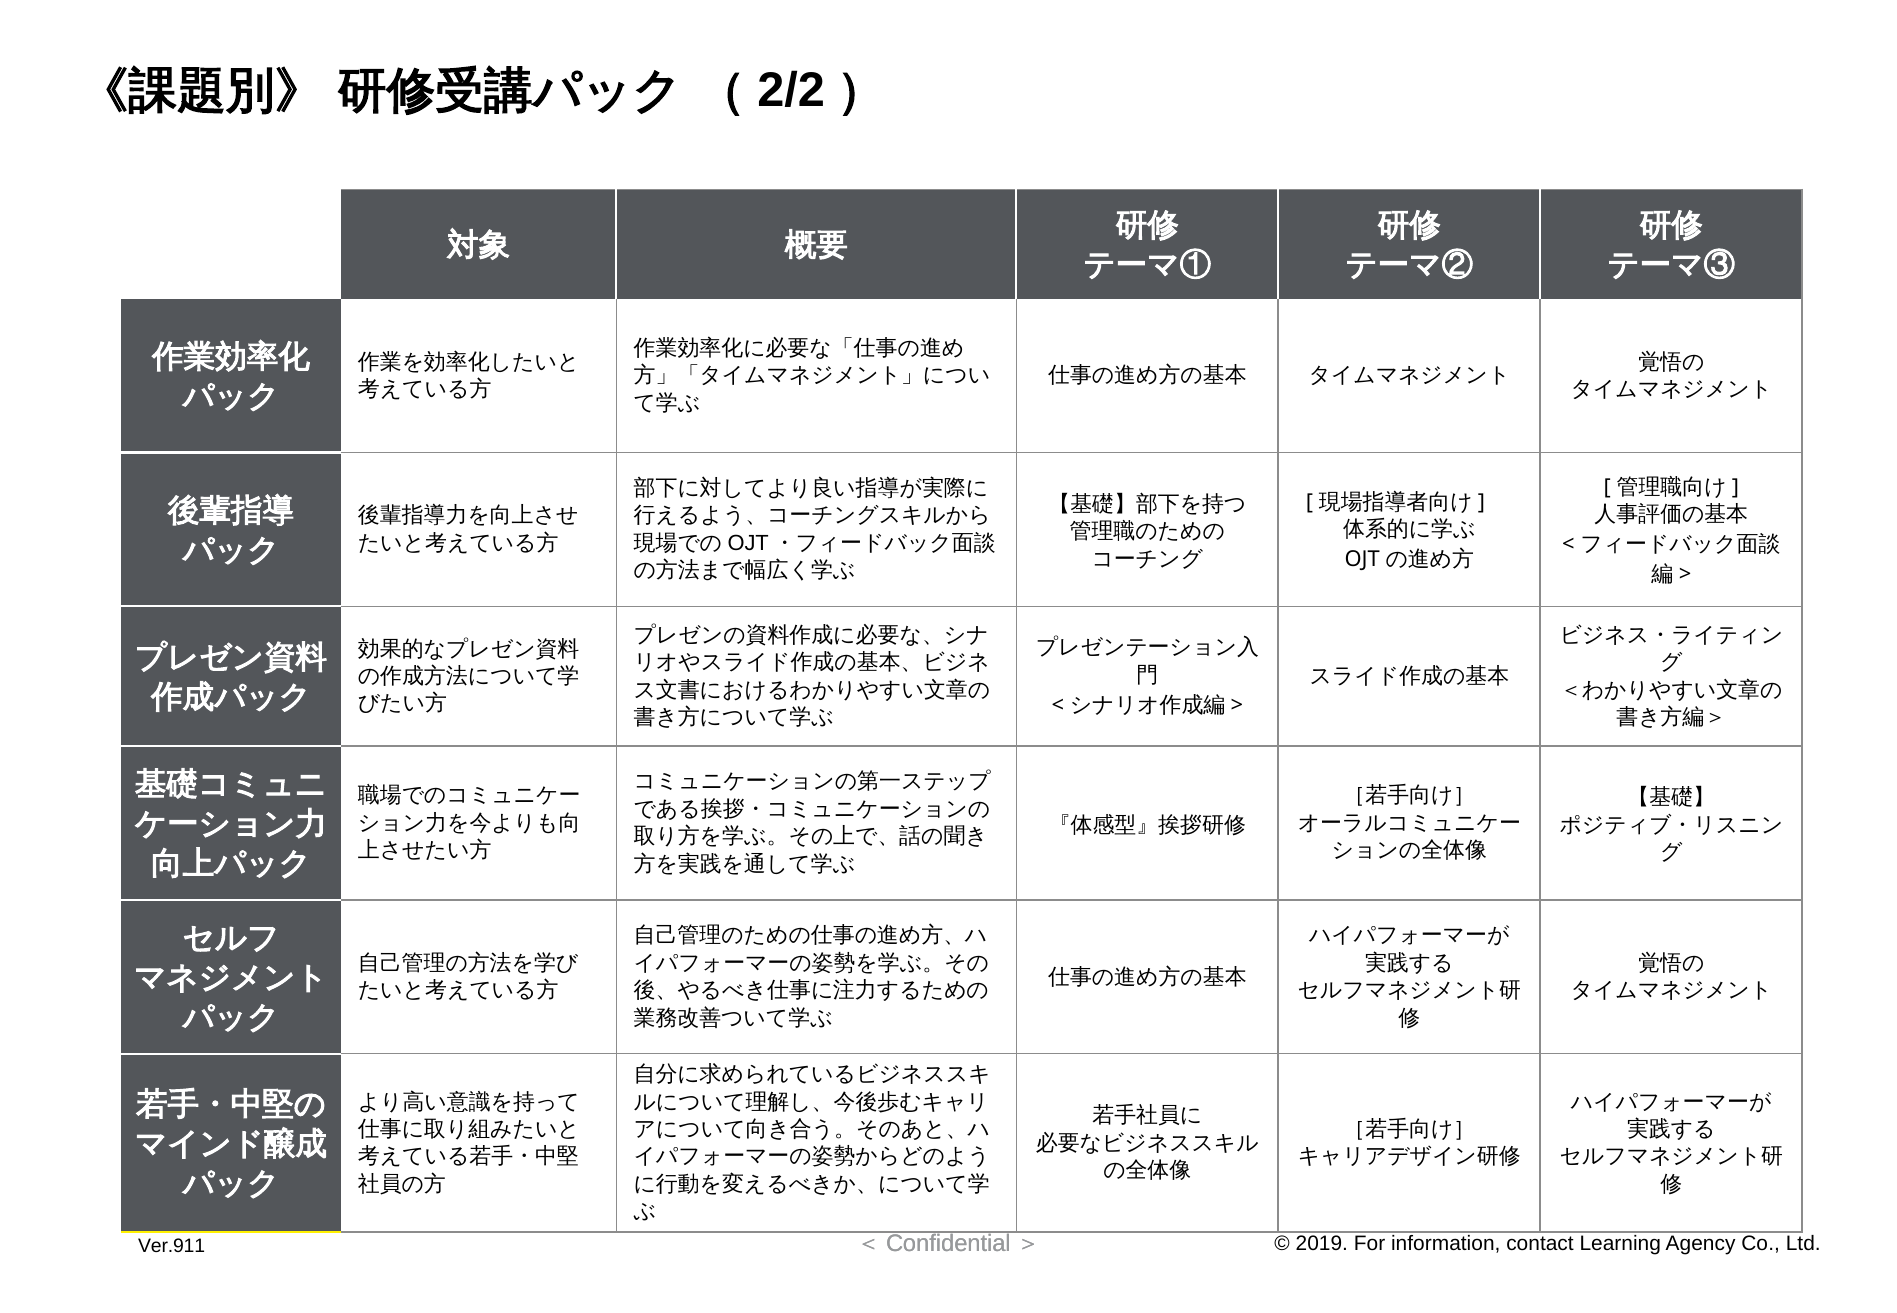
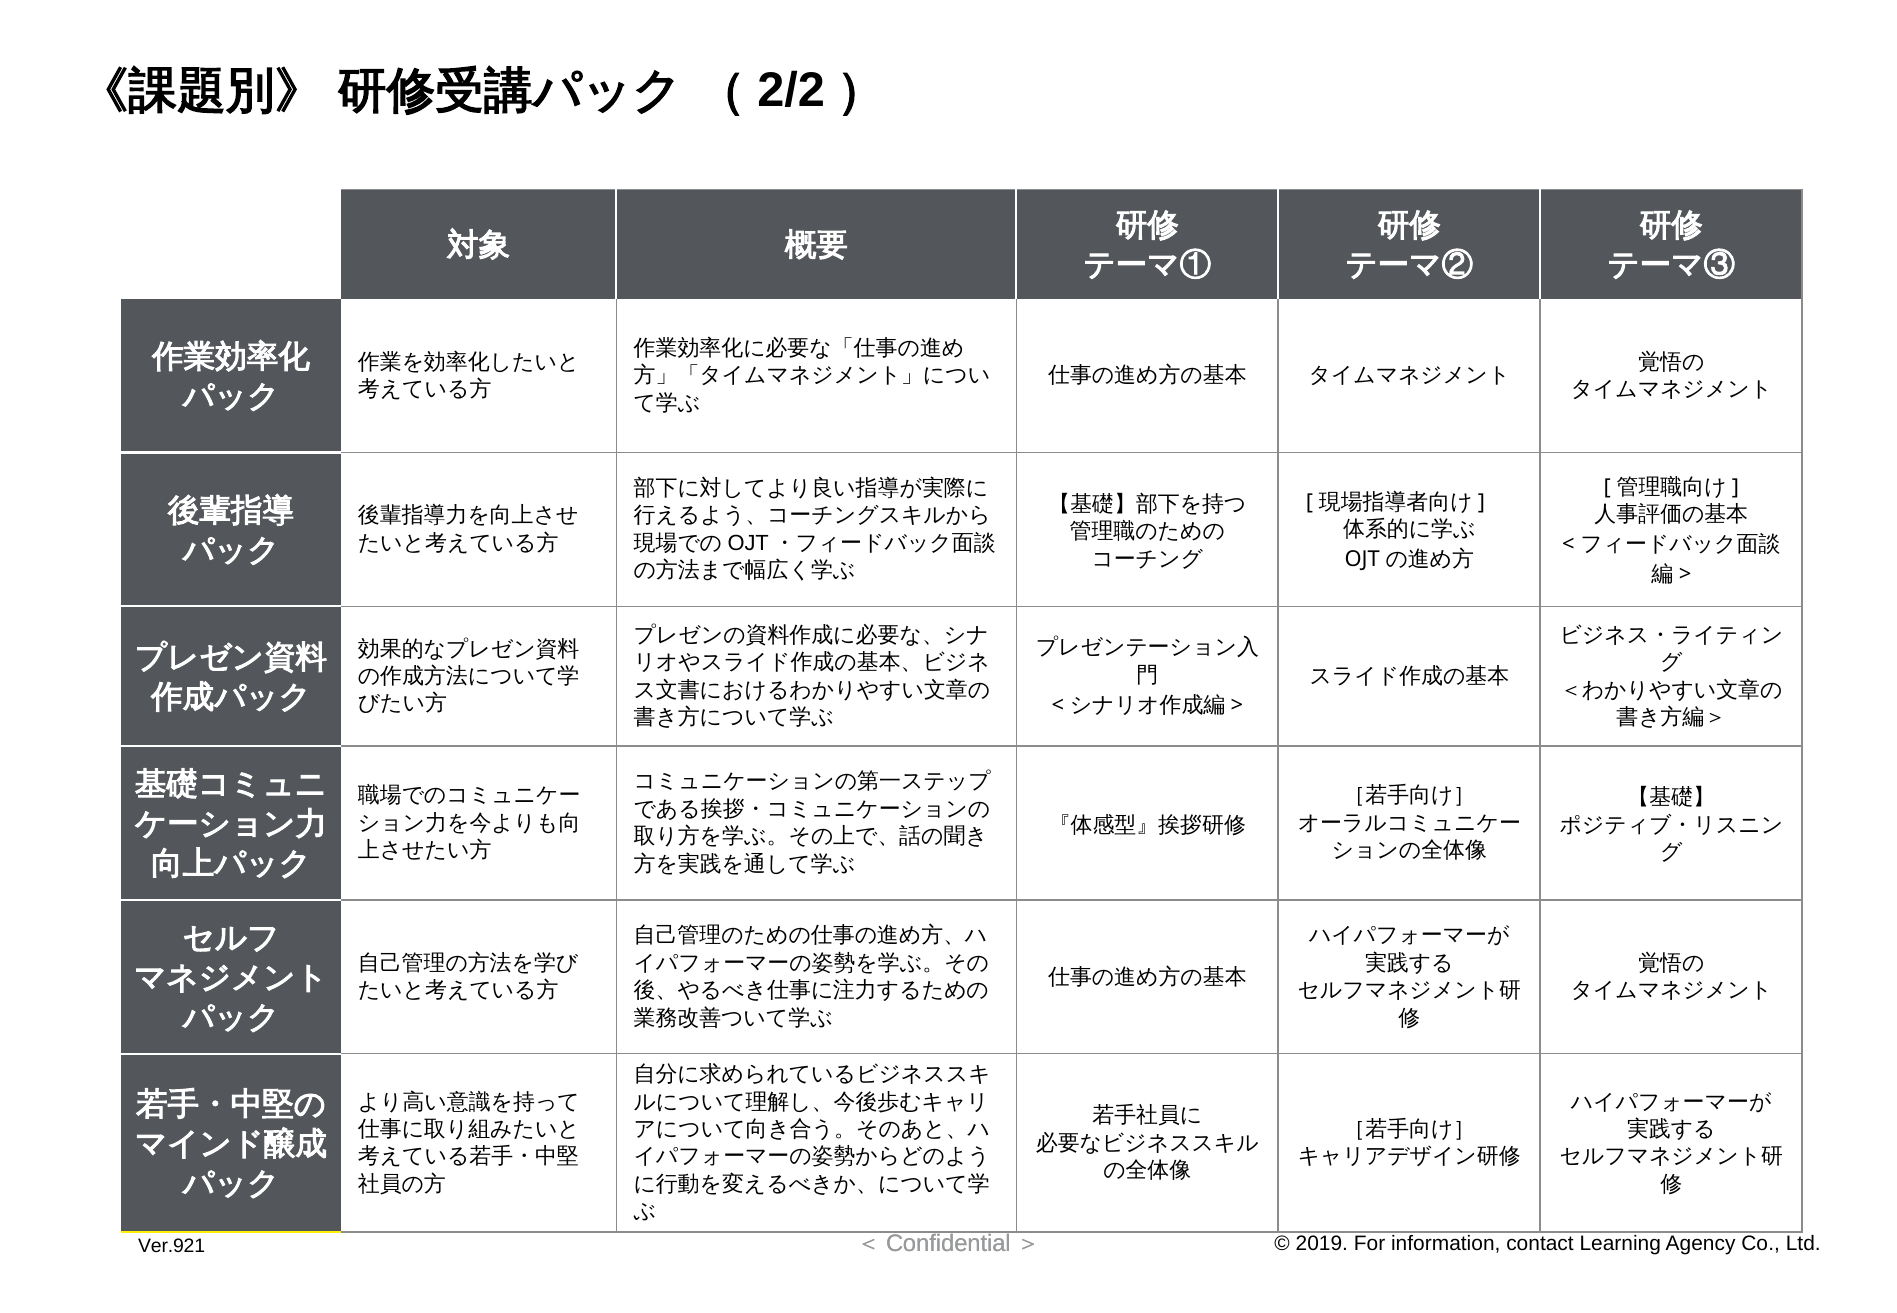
Ver.911: Ver.911 -> Ver.921 (172, 1247)
